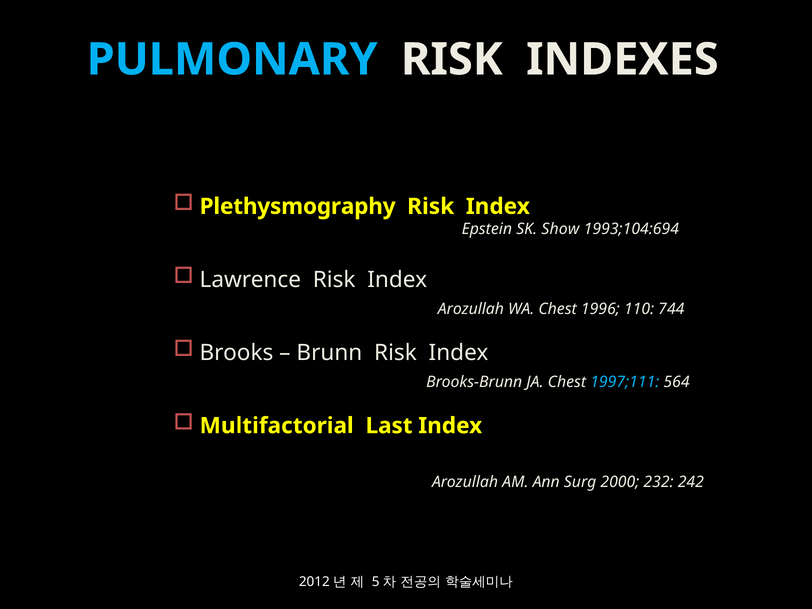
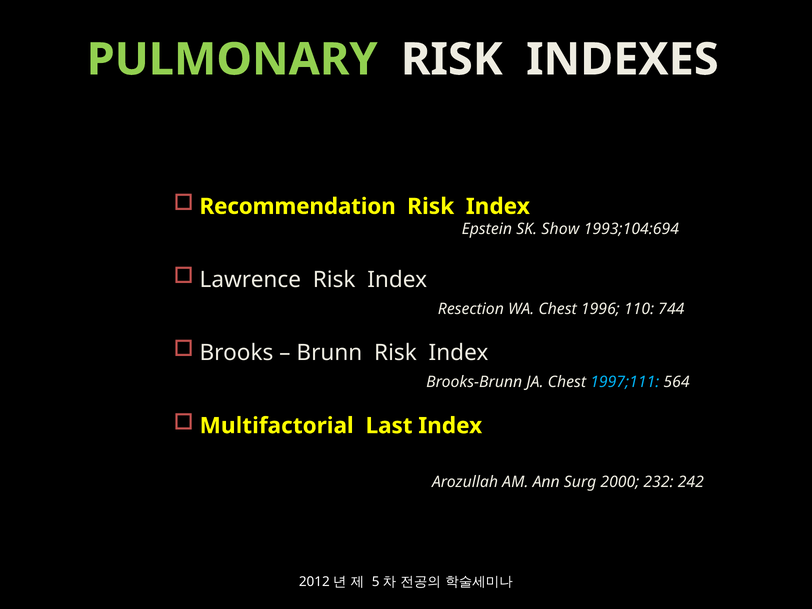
PULMONARY colour: light blue -> light green (232, 60)
Plethysmography: Plethysmography -> Recommendation (298, 206)
Arozullah: Arozullah -> Resection (471, 309)
